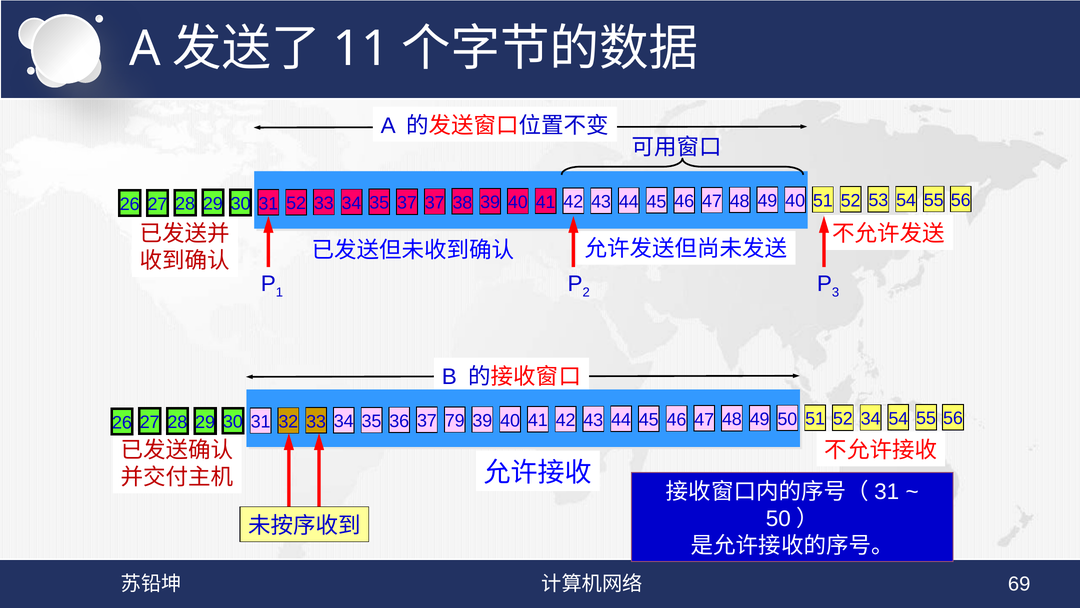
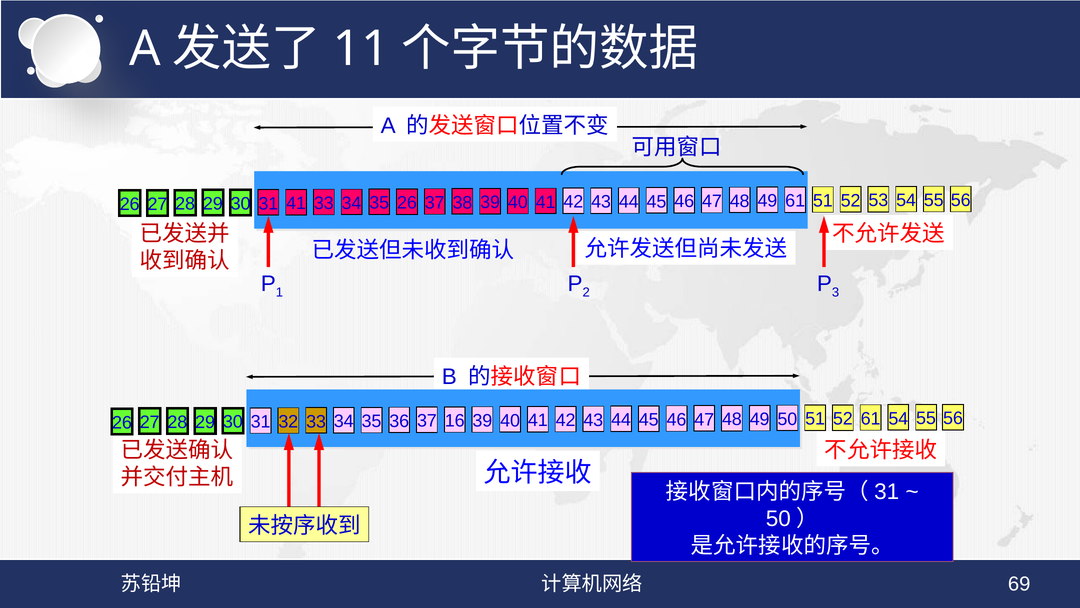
31 52: 52 -> 41 (296, 203)
35 37: 37 -> 26 (407, 203)
49 40: 40 -> 61 (795, 201)
79: 79 -> 16 (455, 421)
52 34: 34 -> 61 (871, 418)
